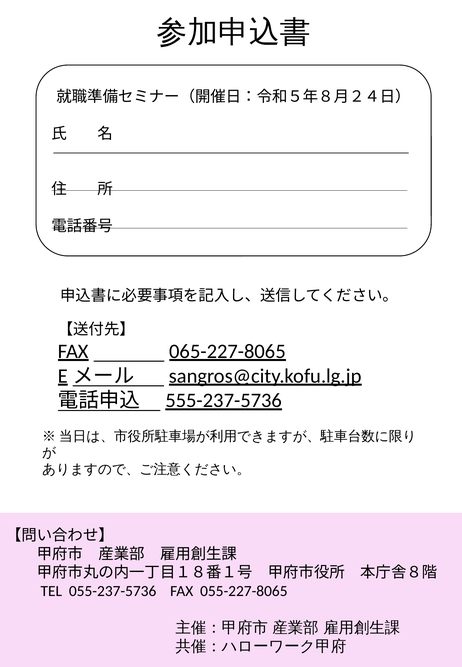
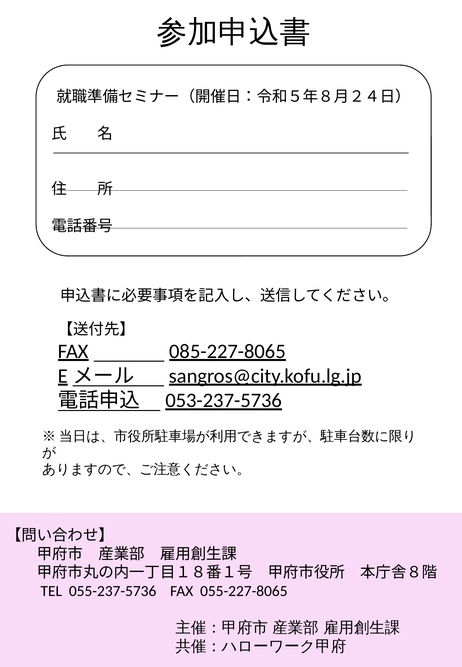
065-227-8065: 065-227-8065 -> 085-227-8065 (227, 351)
555-237-5736: 555-237-5736 -> 053-237-5736 (224, 401)
